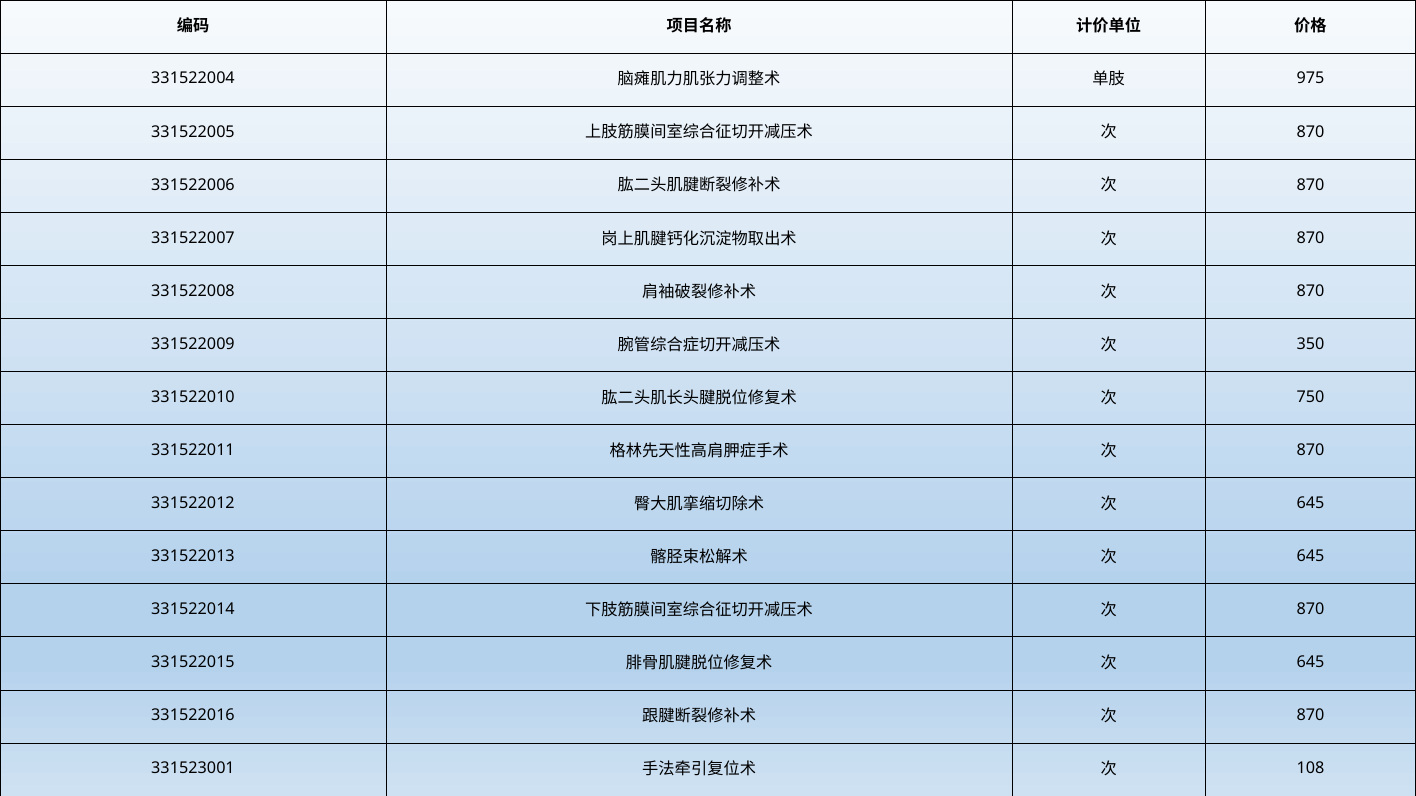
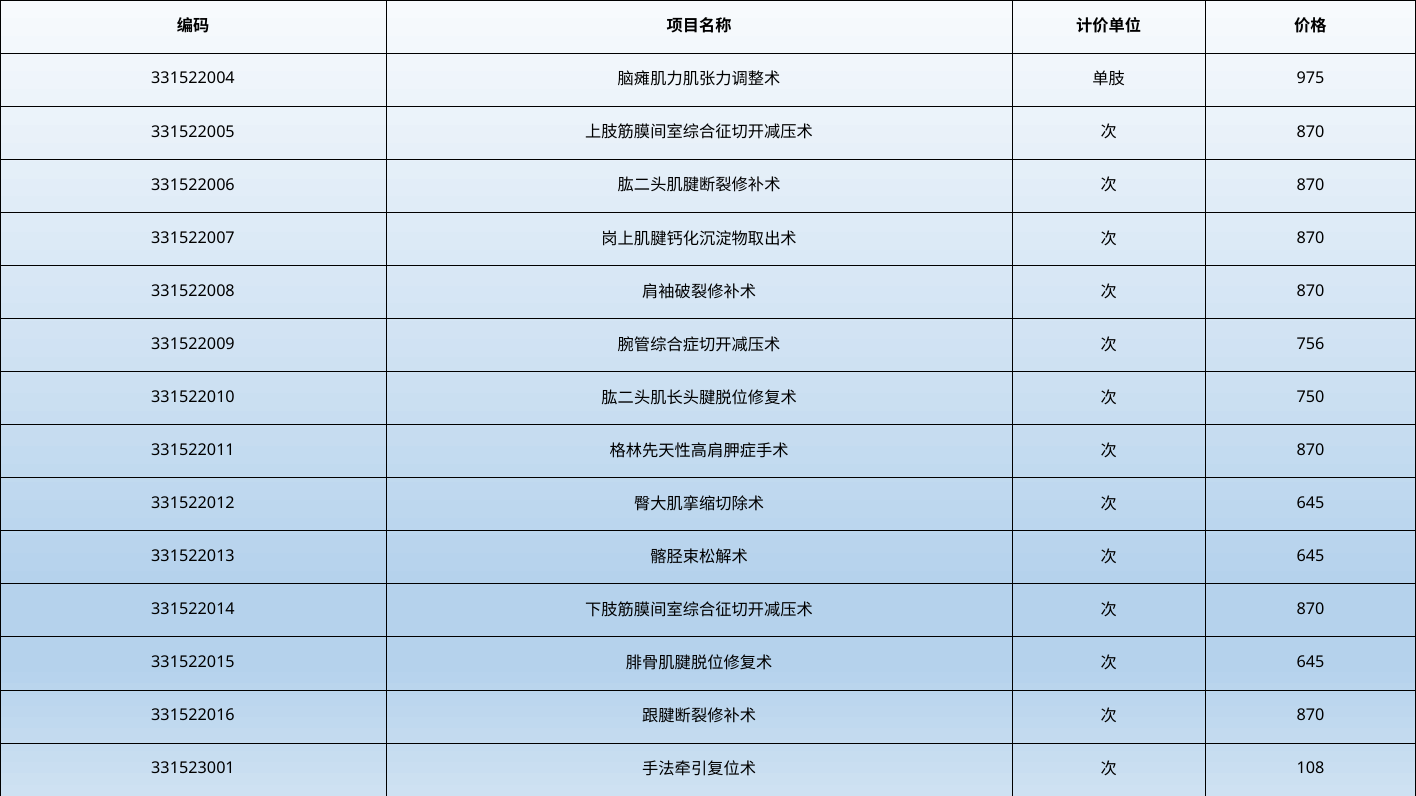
350: 350 -> 756 (1311, 344)
